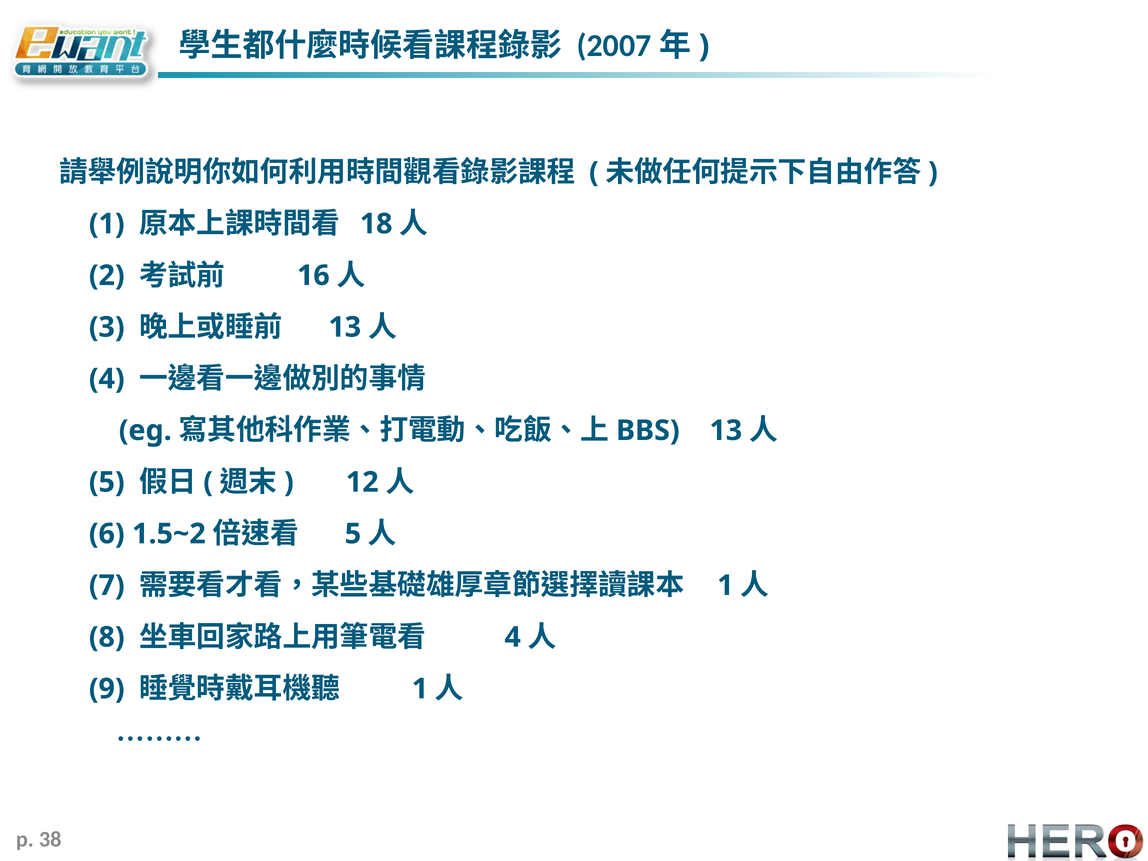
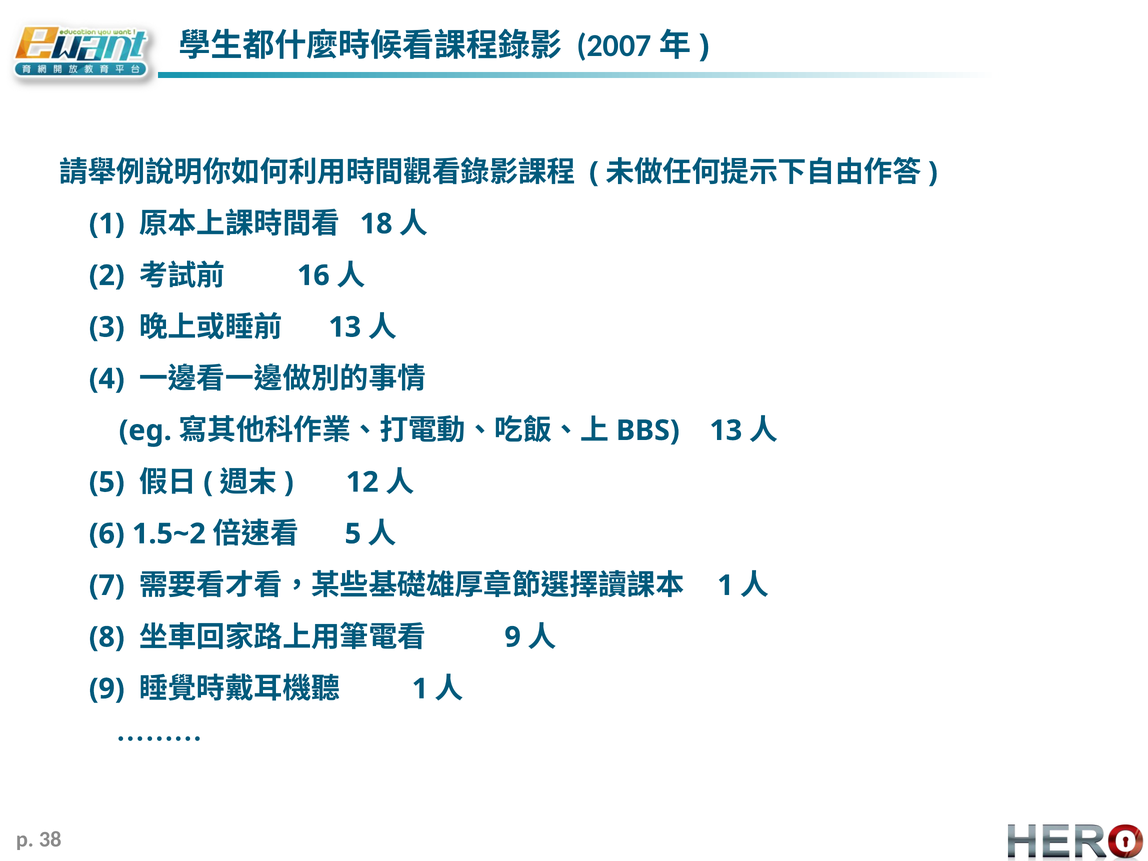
4: 4 -> 9 (513, 637)
